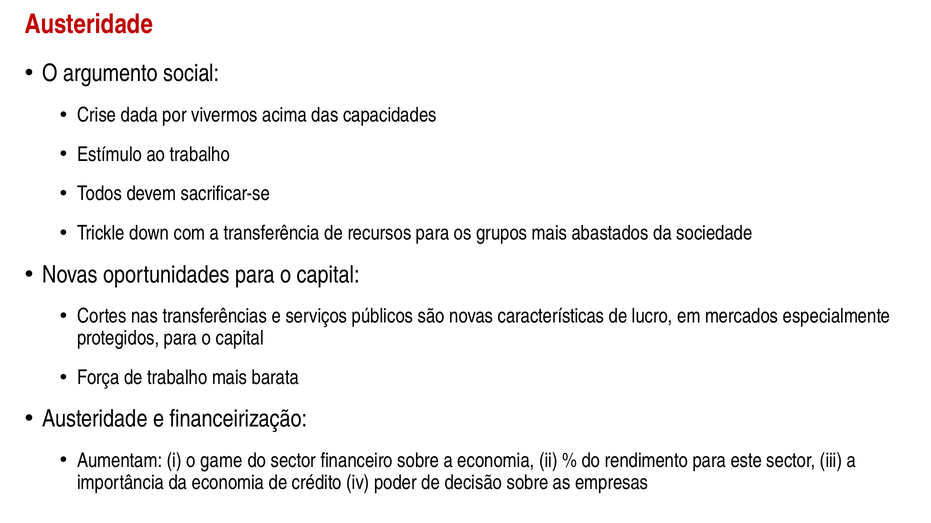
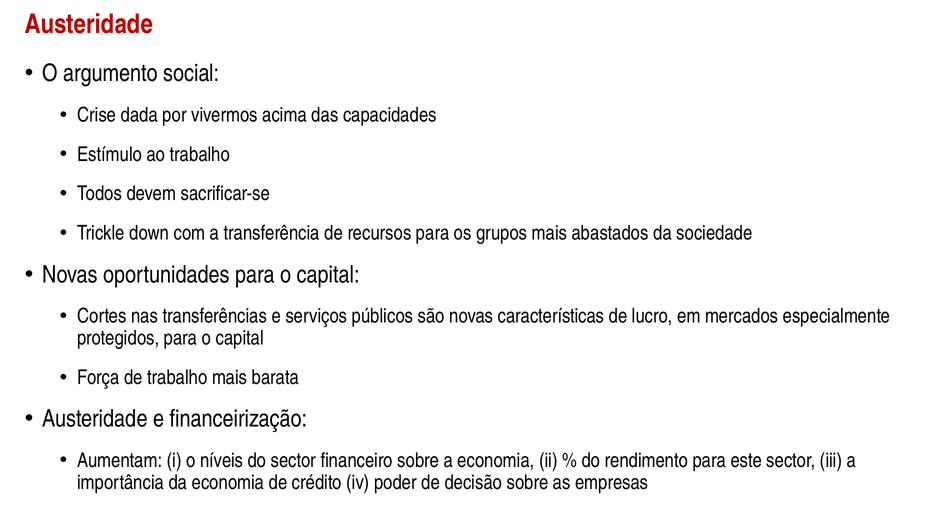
game: game -> níveis (222, 461)
